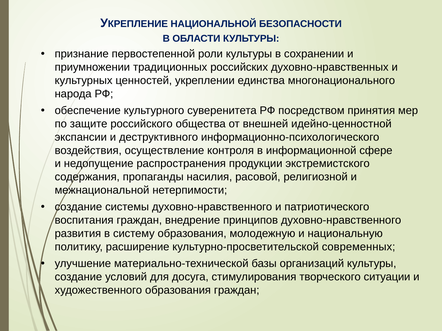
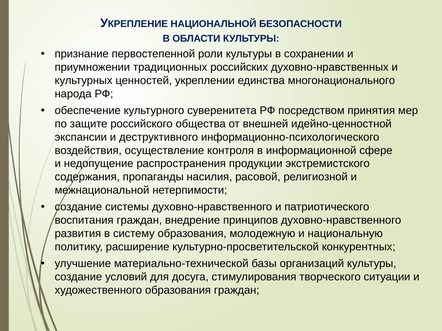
современных: современных -> конкурентных (359, 247)
